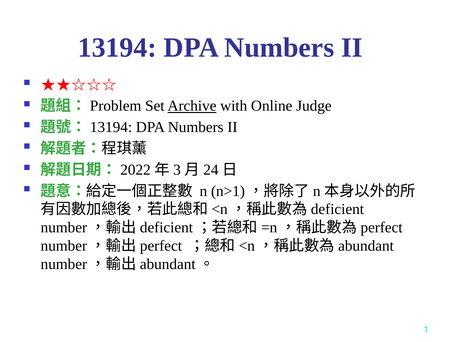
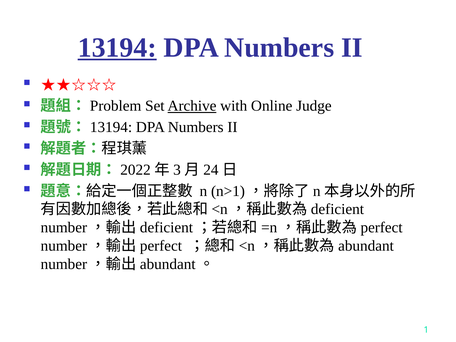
13194 underline: none -> present (117, 48)
